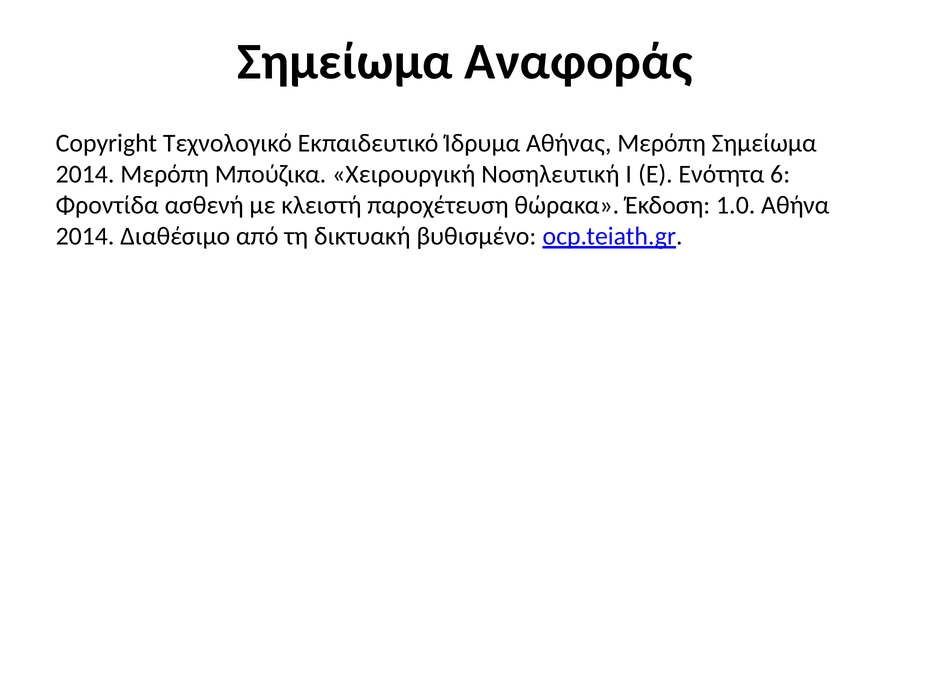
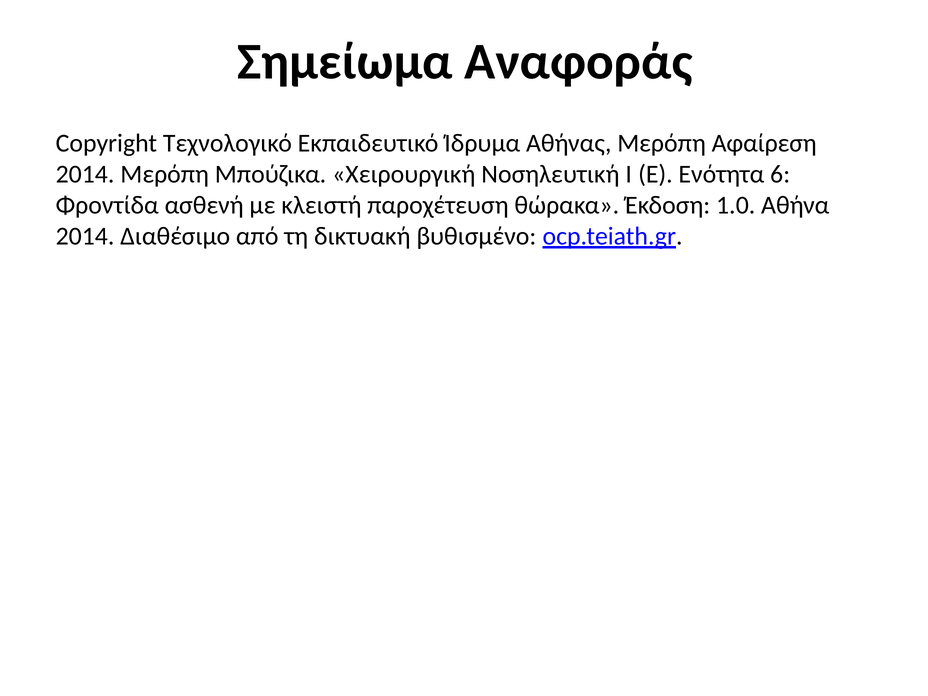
Μερόπη Σημείωμα: Σημείωμα -> Αφαίρεση (764, 143)
